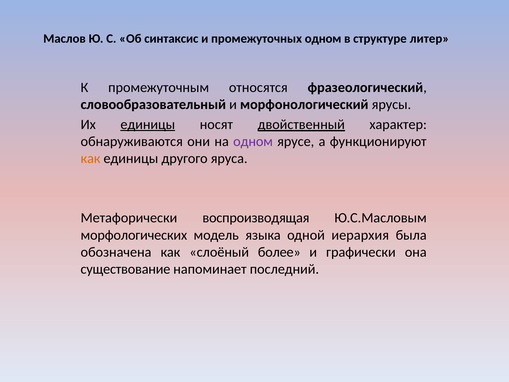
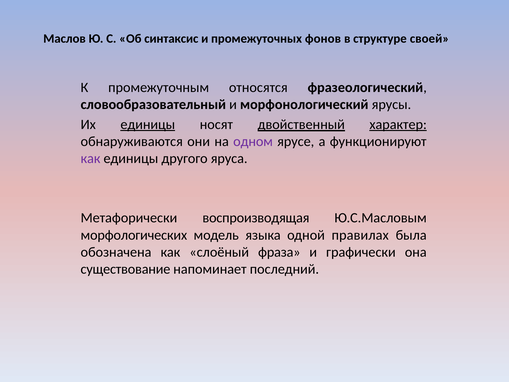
промежуточных одном: одном -> фонов (323, 39)
литер: литер -> своей (430, 39)
характер underline: none -> present (398, 124)
как colour: orange -> purple (91, 158)
иерархия: иерархия -> правилах (360, 235)
более: более -> фраза (279, 252)
